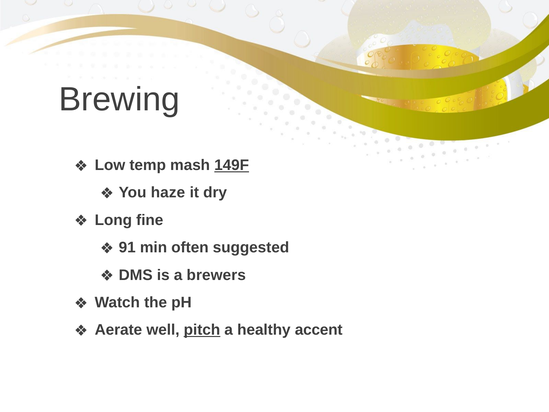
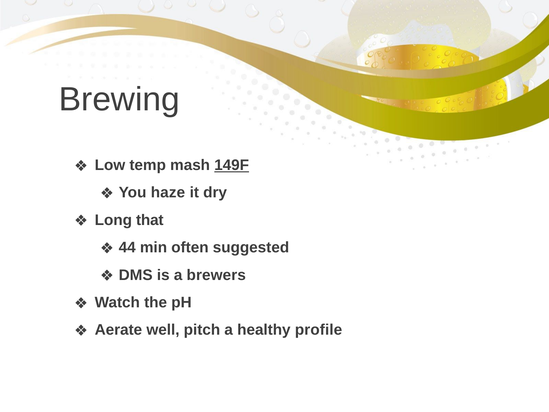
fine: fine -> that (150, 220)
91: 91 -> 44 (127, 247)
pitch underline: present -> none (202, 330)
accent: accent -> profile (319, 330)
